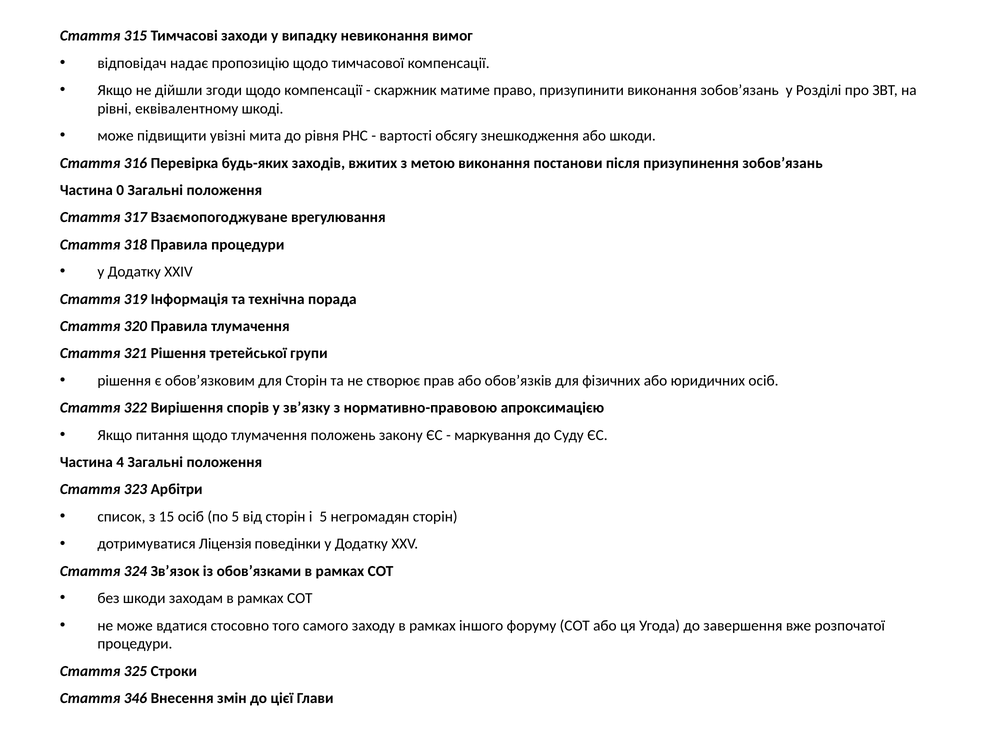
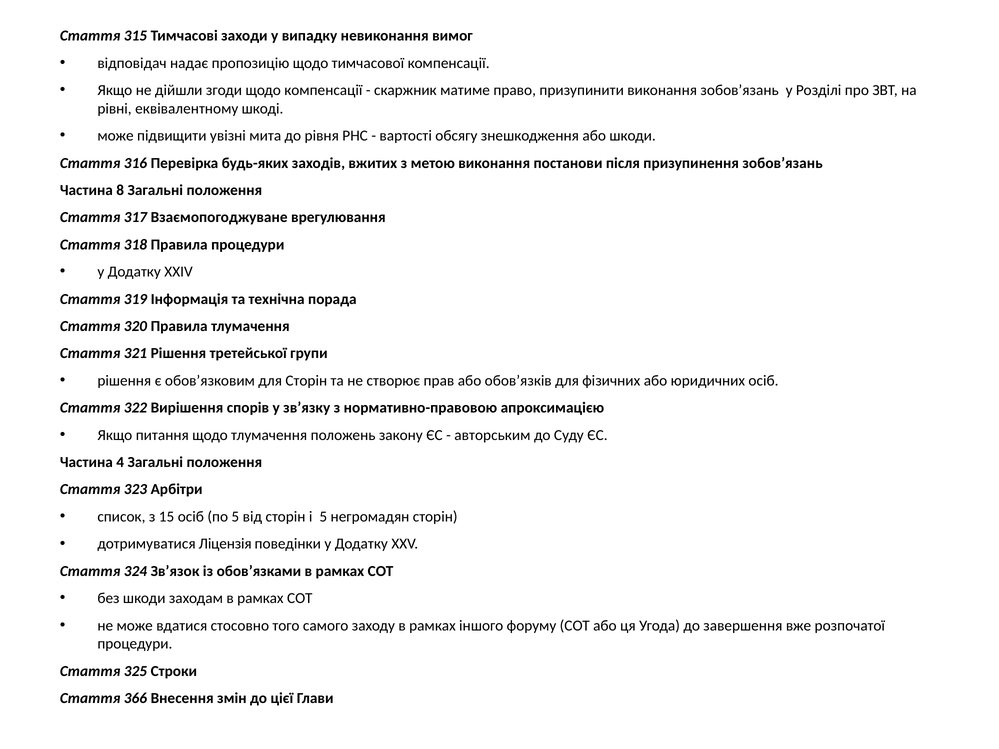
0: 0 -> 8 (120, 190)
маркування: маркування -> авторським (492, 435)
346: 346 -> 366 (135, 698)
